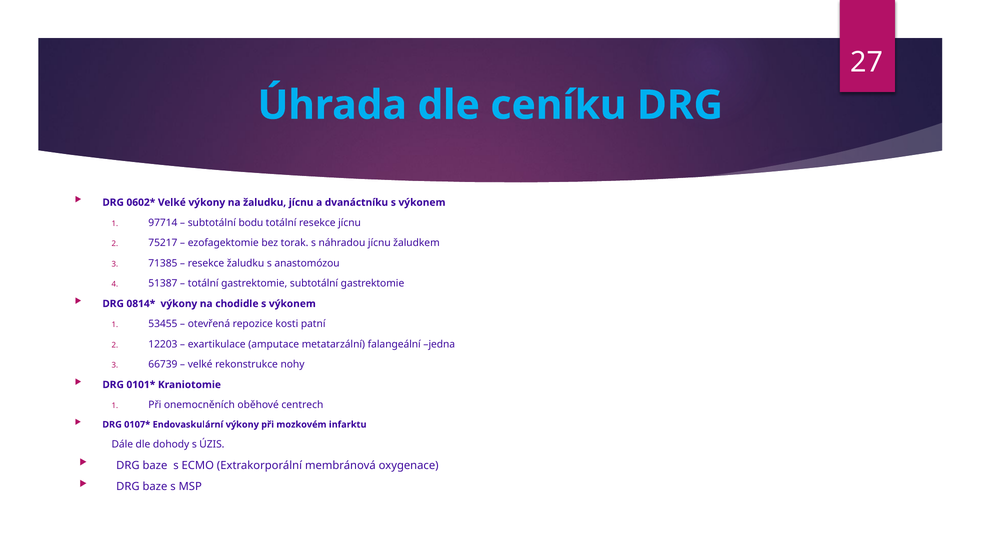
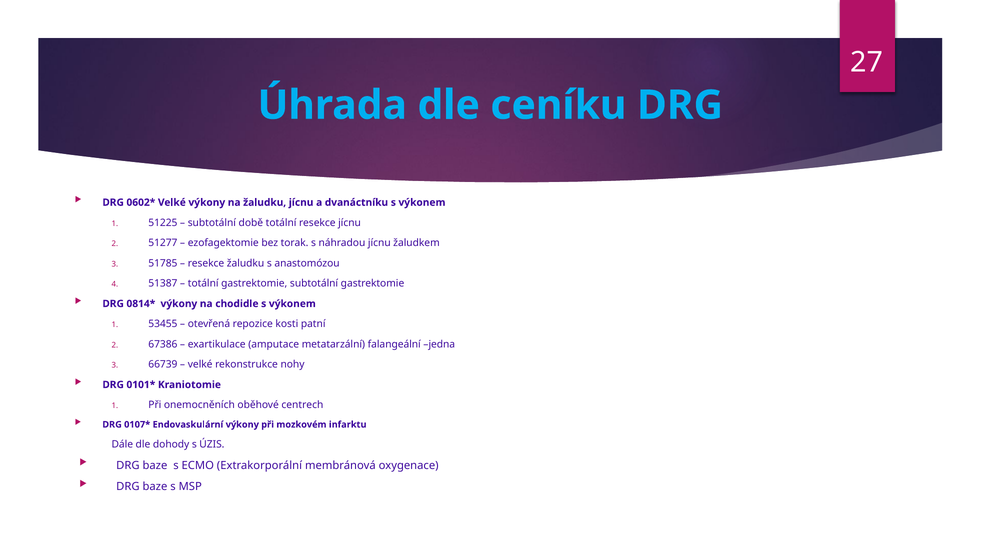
97714: 97714 -> 51225 (163, 223)
bodu: bodu -> době (251, 223)
75217: 75217 -> 51277 (163, 243)
71385: 71385 -> 51785 (163, 263)
12203: 12203 -> 67386 (163, 344)
